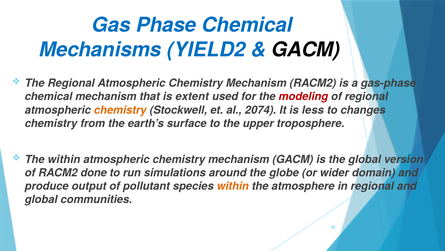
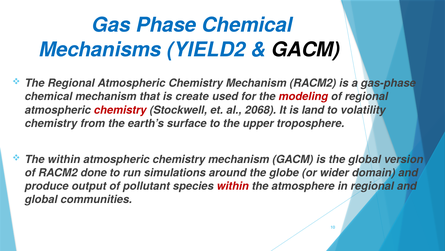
extent: extent -> create (192, 96)
chemistry colour: orange -> red (120, 110)
2074: 2074 -> 2068 (261, 110)
less: less -> land (313, 110)
changes: changes -> volatility (363, 110)
within colour: orange -> red (233, 186)
